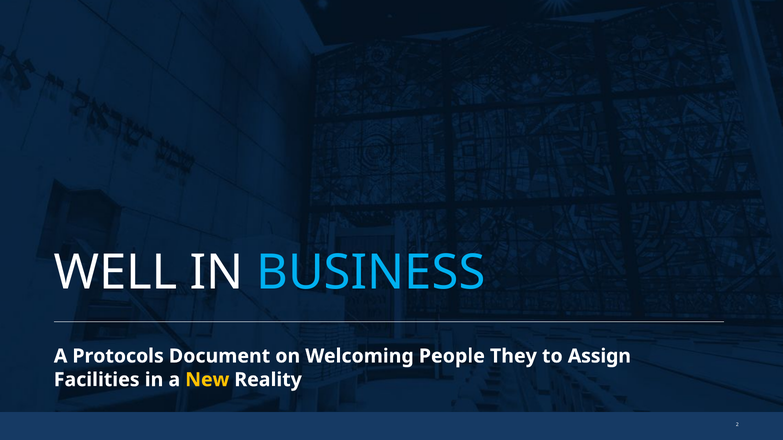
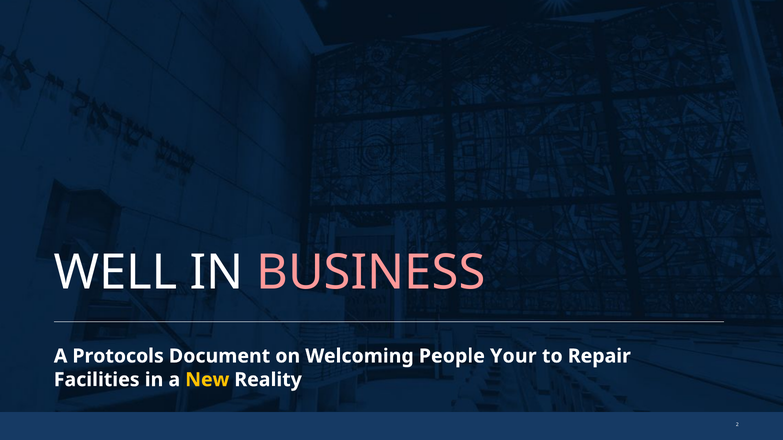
BUSINESS colour: light blue -> pink (371, 273)
They: They -> Your (513, 356)
Assign: Assign -> Repair (599, 356)
